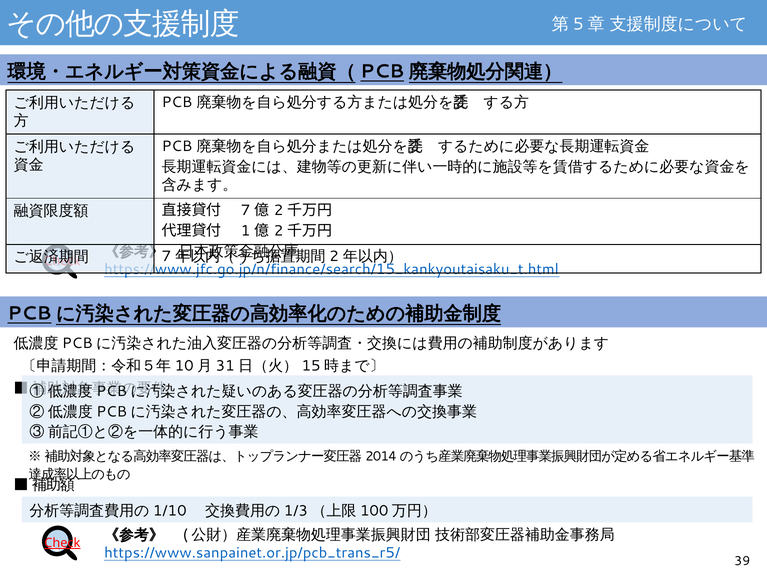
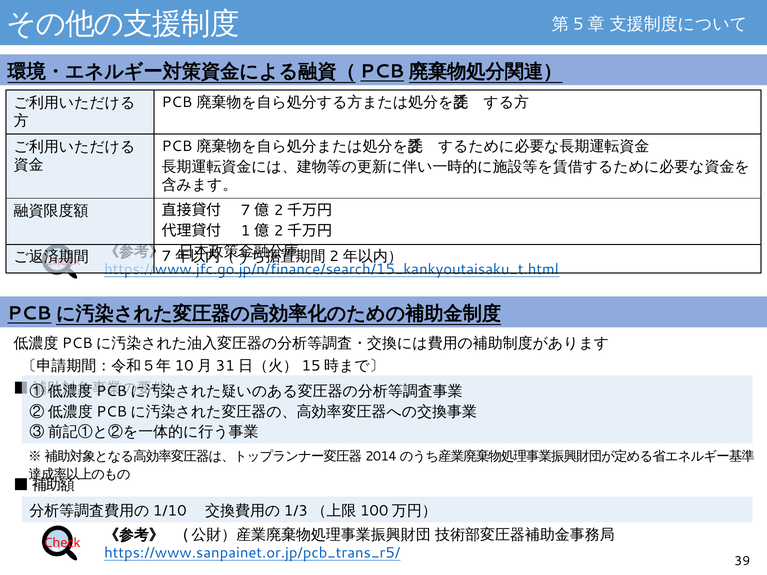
Check underline: present -> none (62, 543)
